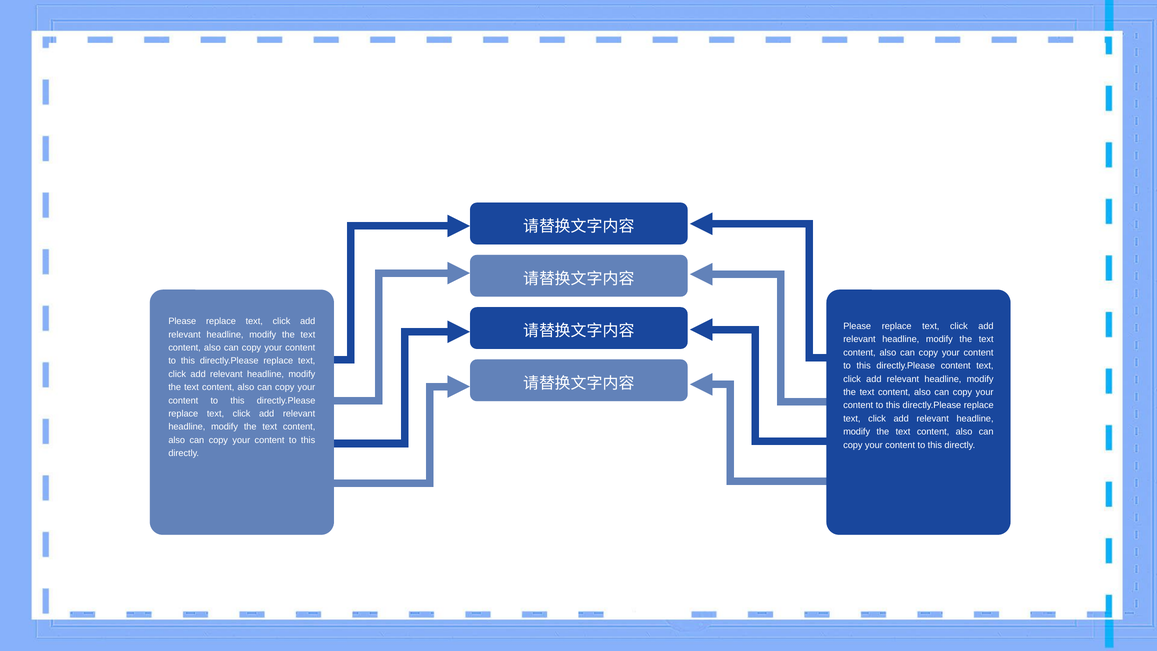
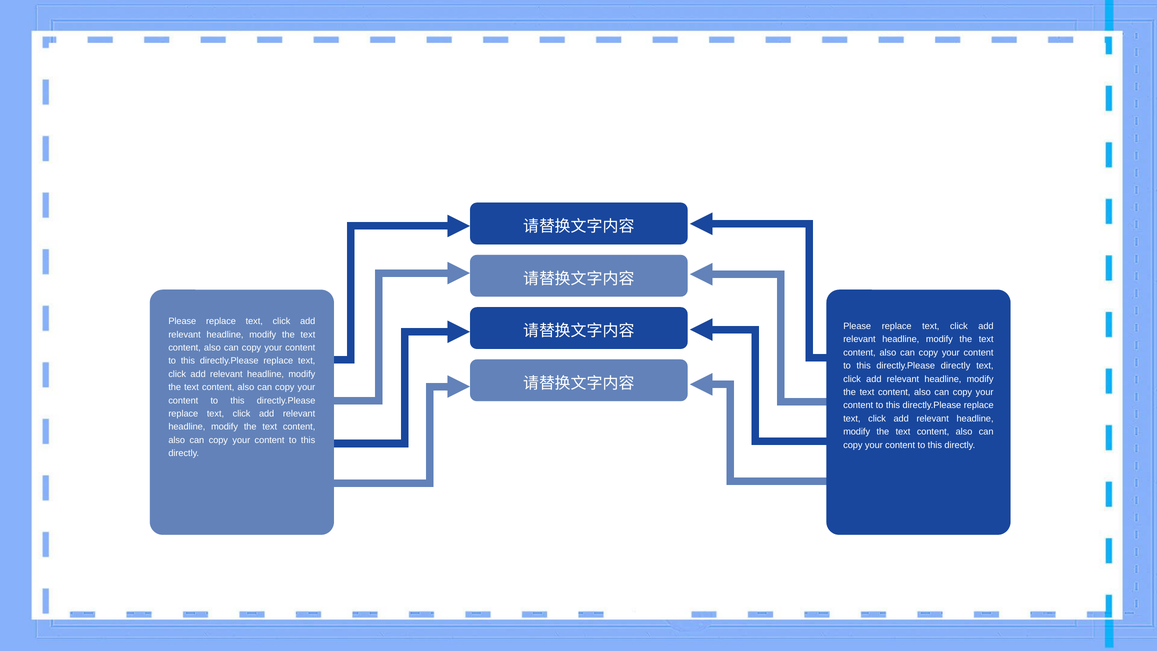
directly.Please content: content -> directly (956, 366)
